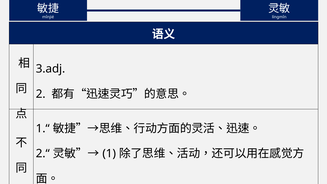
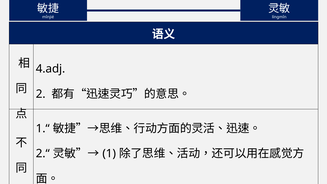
3.adj: 3.adj -> 4.adj (51, 69)
